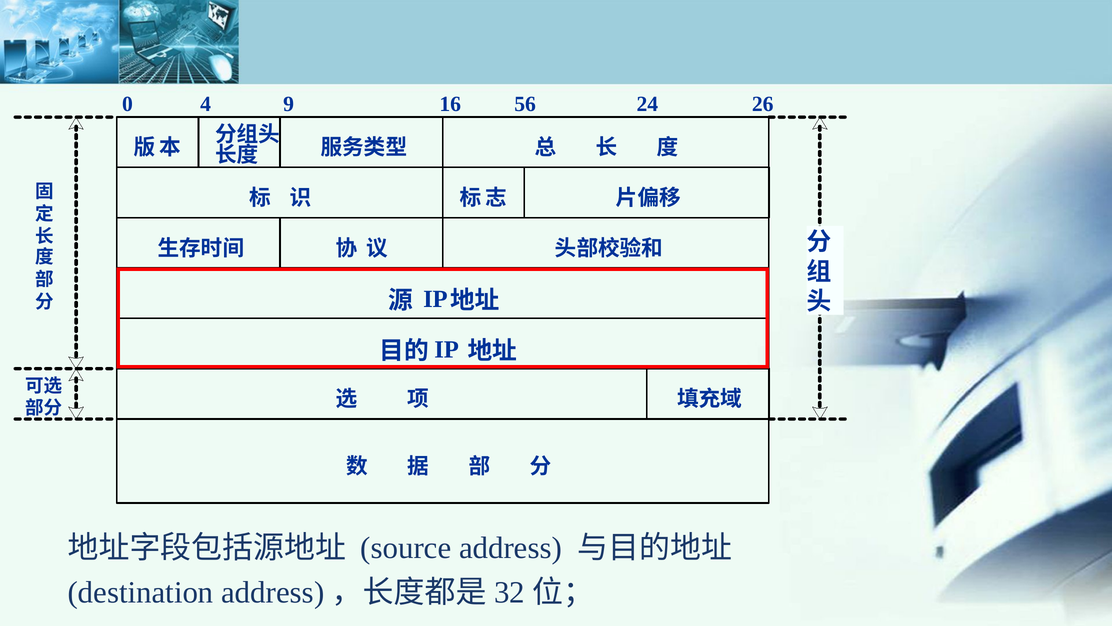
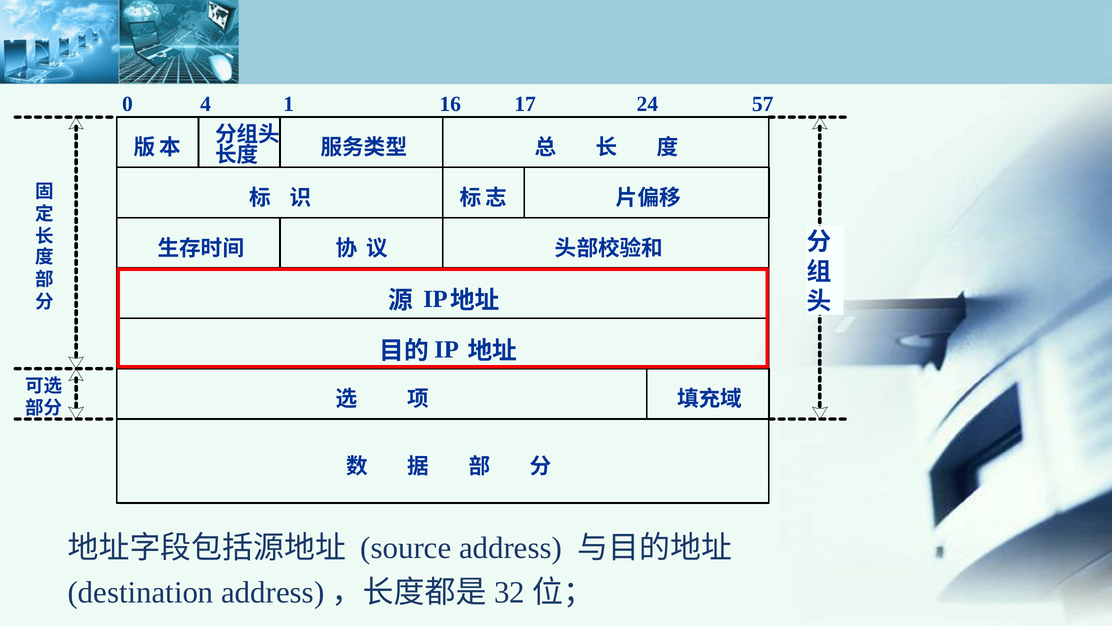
9: 9 -> 1 (289, 104)
56: 56 -> 17 (525, 104)
26: 26 -> 57 (763, 104)
